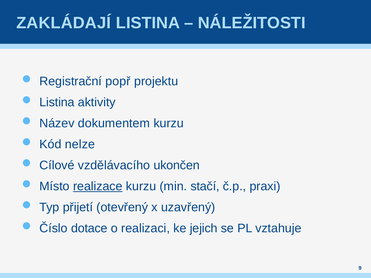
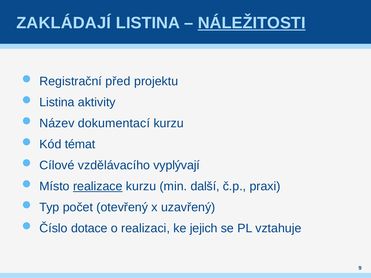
NÁLEŽITOSTI underline: none -> present (252, 23)
popř: popř -> před (118, 81)
dokumentem: dokumentem -> dokumentací (114, 123)
nelze: nelze -> témat (80, 144)
ukončen: ukončen -> vyplývají (177, 165)
stačí: stačí -> další (205, 186)
přijetí: přijetí -> počet (78, 208)
